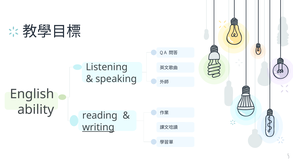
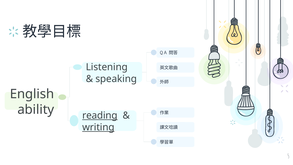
reading underline: none -> present (100, 115)
